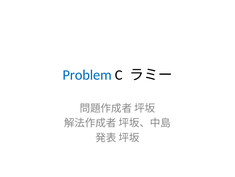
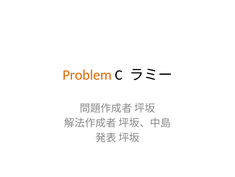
Problem colour: blue -> orange (87, 75)
